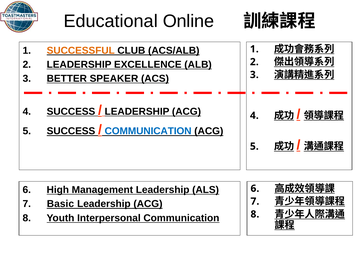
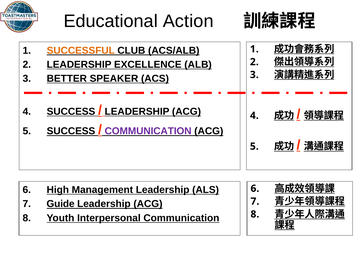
Online: Online -> Action (188, 21)
COMMUNICATION colour: blue -> purple (148, 131)
Basic: Basic -> Guide (61, 204)
